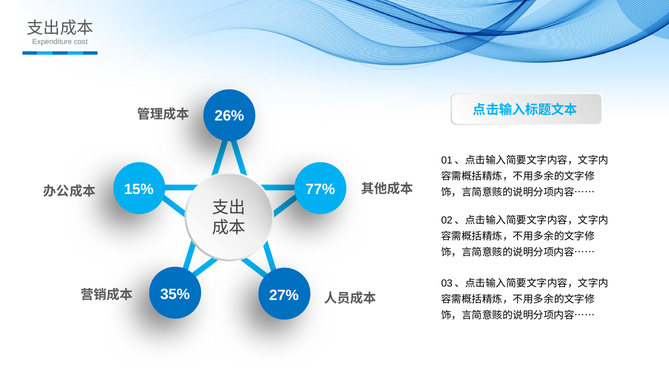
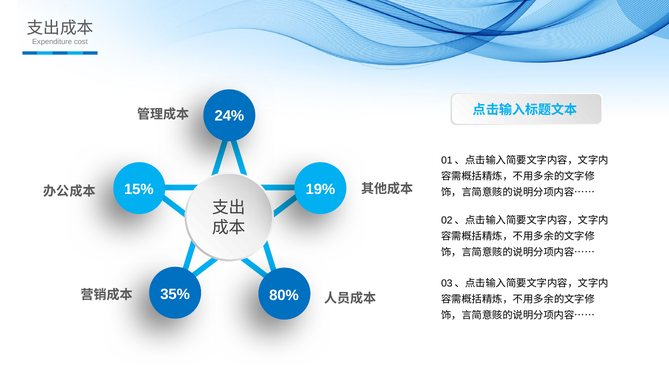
26%: 26% -> 24% (229, 116)
77%: 77% -> 19% (320, 189)
27%: 27% -> 80% (284, 295)
